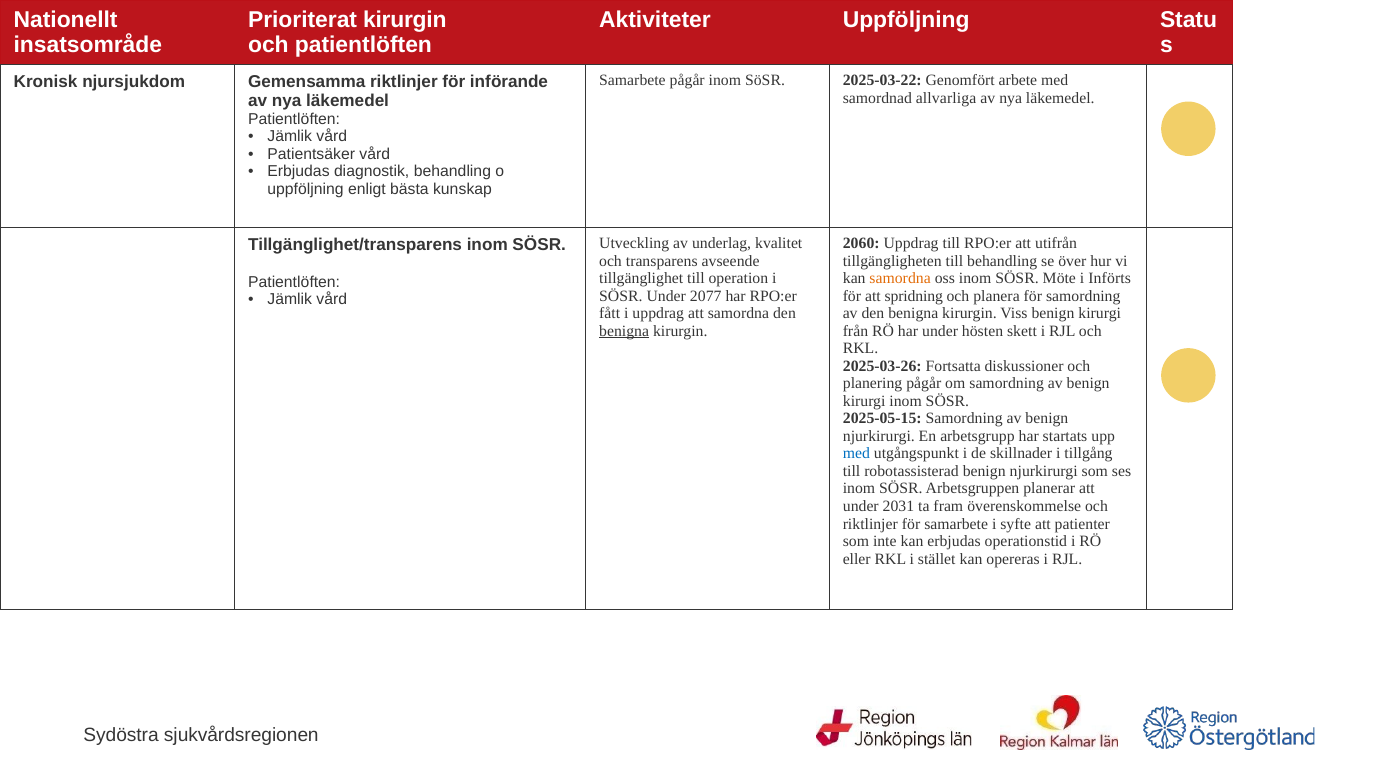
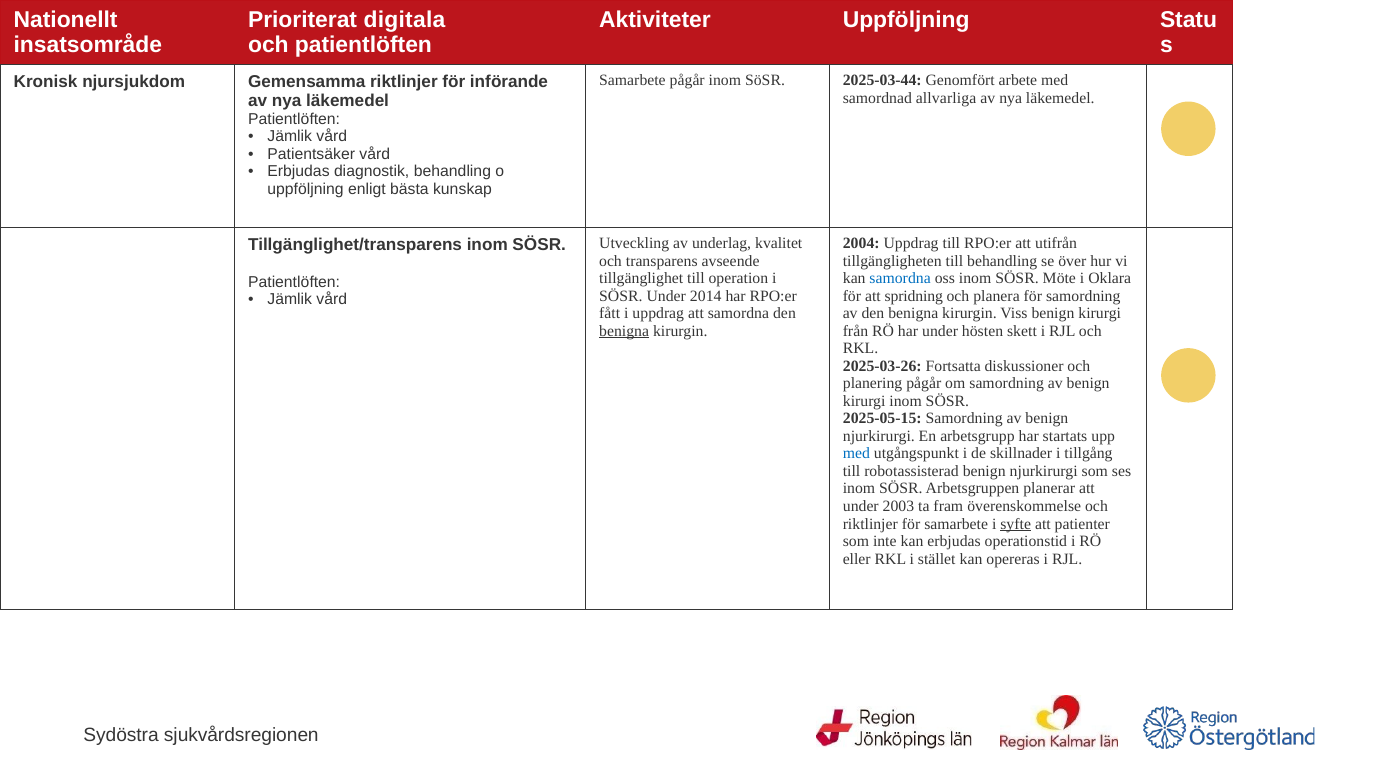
Prioriterat kirurgin: kirurgin -> digitala (405, 20)
2025-03-22: 2025-03-22 -> 2025-03-44 (882, 80)
2060: 2060 -> 2004 (861, 243)
samordna colour: orange -> blue (900, 278)
Införts: Införts -> Oklara (1110, 278)
2077: 2077 -> 2014 (706, 296)
2031: 2031 -> 2003 (898, 506)
syfte underline: none -> present (1016, 524)
